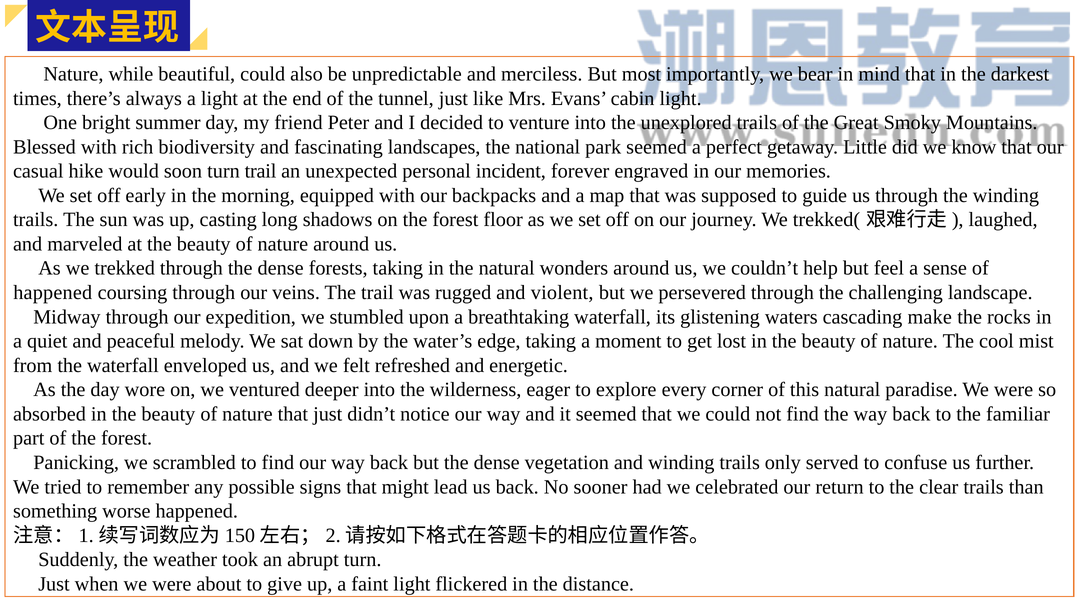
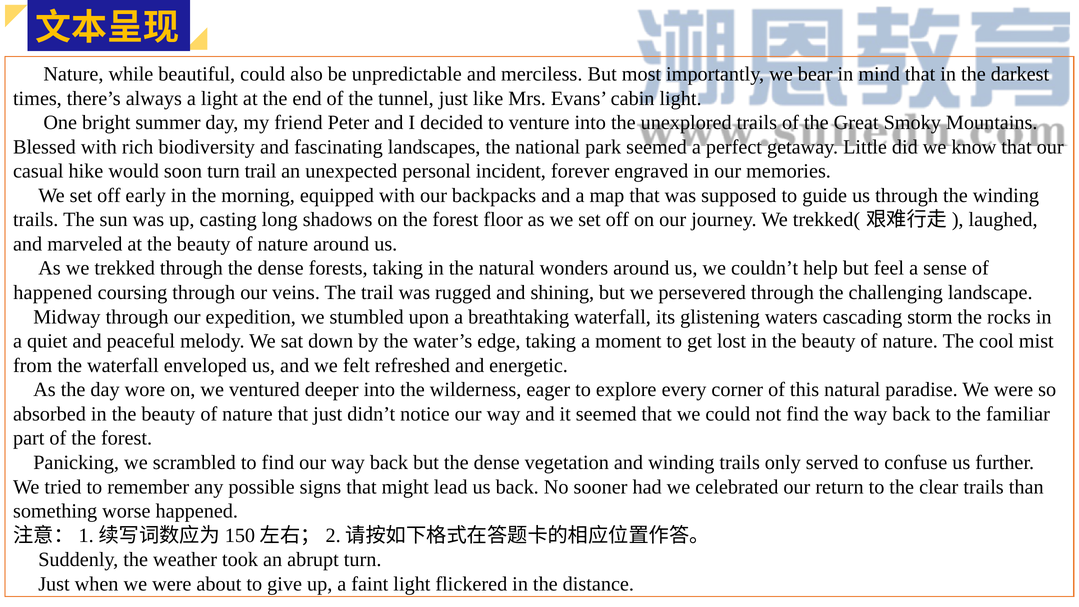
violent: violent -> shining (562, 293)
make: make -> storm (930, 317)
